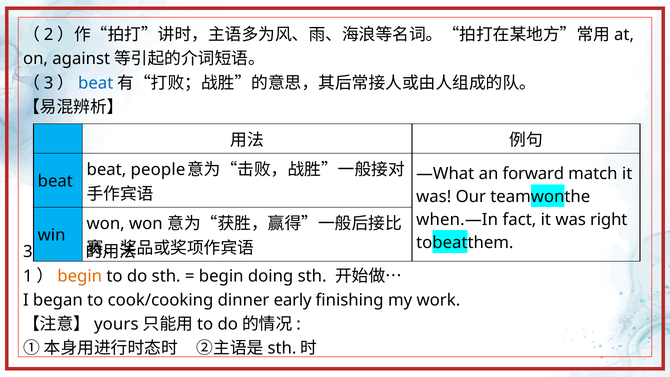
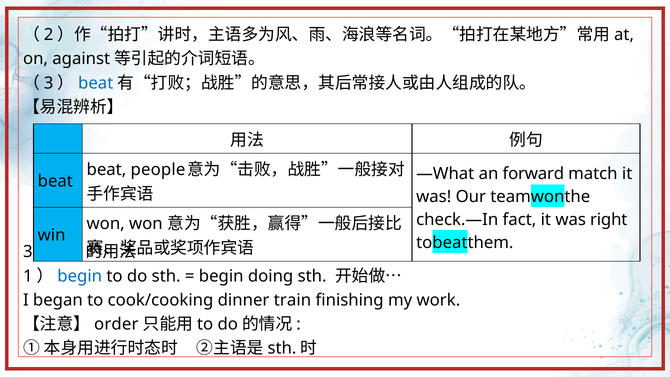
when.—In: when.—In -> check.—In (457, 220)
begin colour: orange -> blue (80, 276)
early: early -> train (292, 300)
yours: yours -> order (116, 324)
